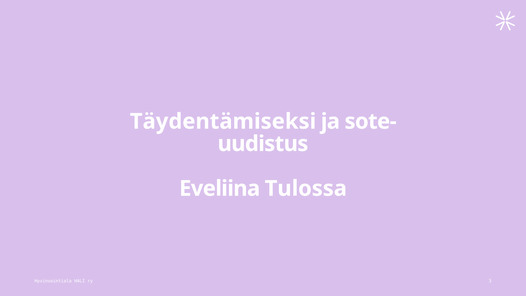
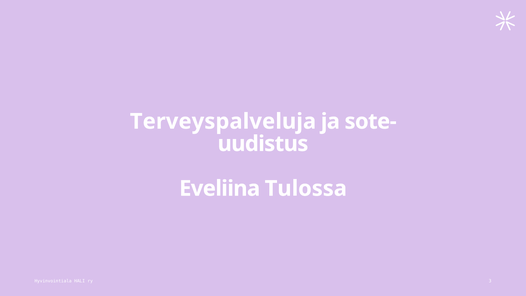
Täydentämiseksi: Täydentämiseksi -> Terveyspalveluja (223, 121)
